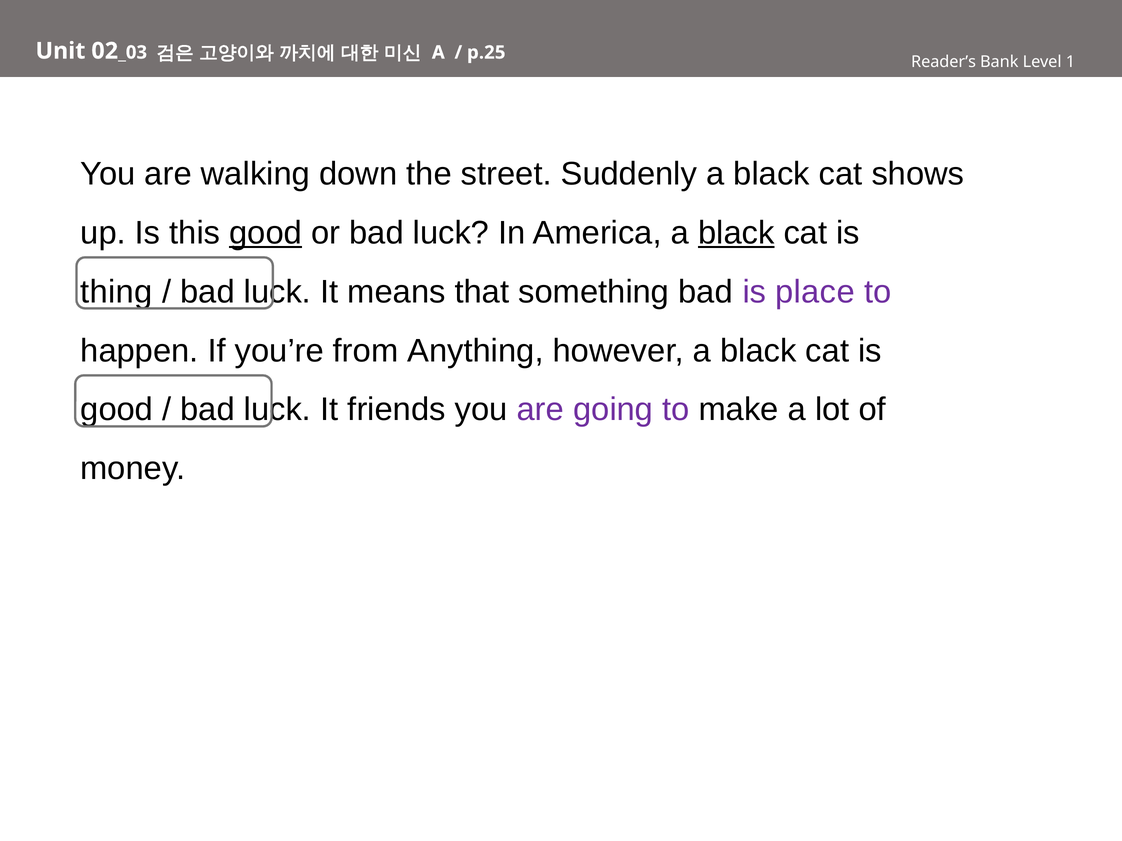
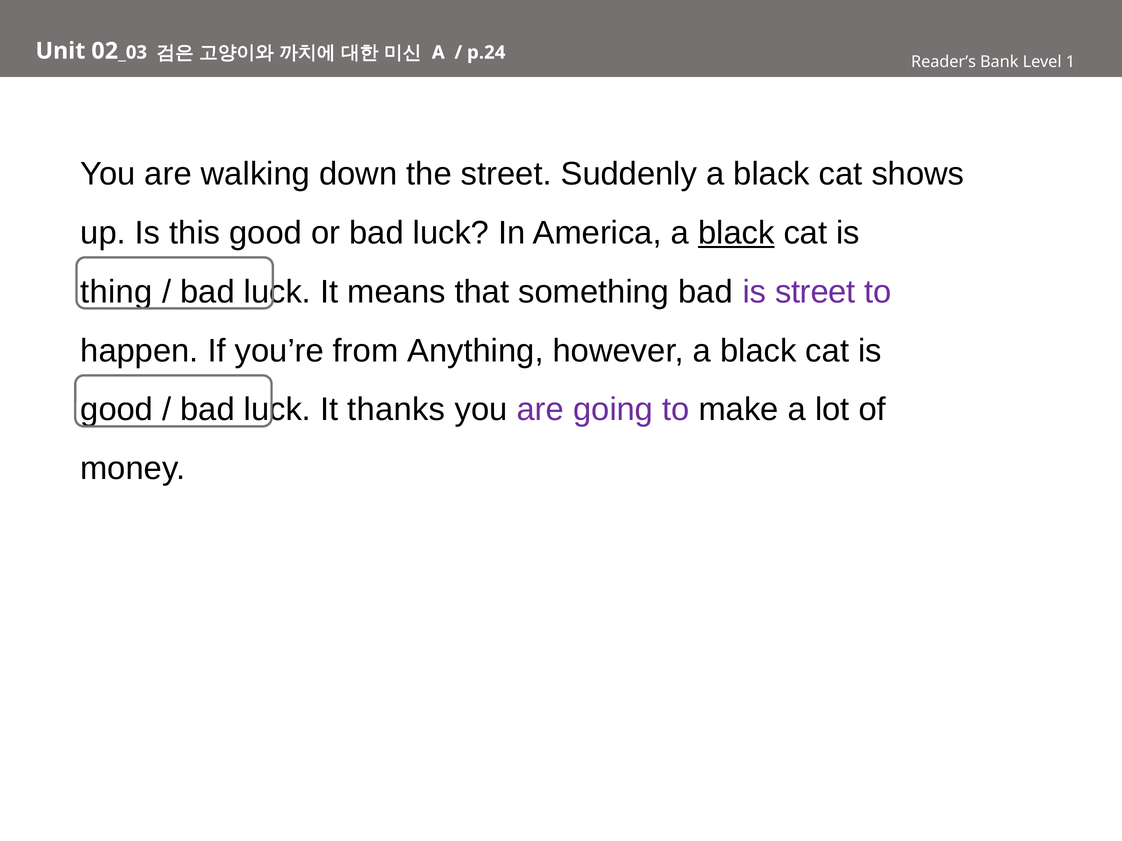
p.25: p.25 -> p.24 (486, 52)
good underline: present -> none (266, 233)
is place: place -> street (815, 292)
friends: friends -> thanks (396, 410)
